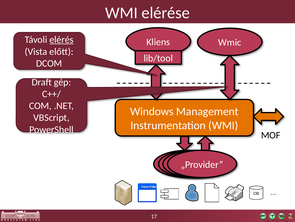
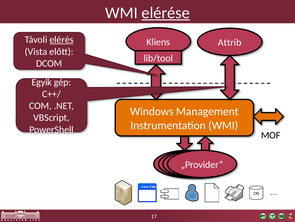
elérése underline: none -> present (166, 13)
Wmic: Wmic -> Attrib (230, 42)
Draft: Draft -> Egyik (42, 82)
